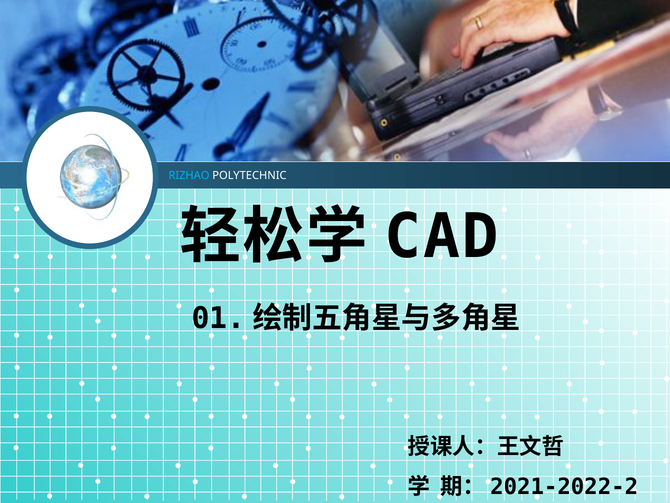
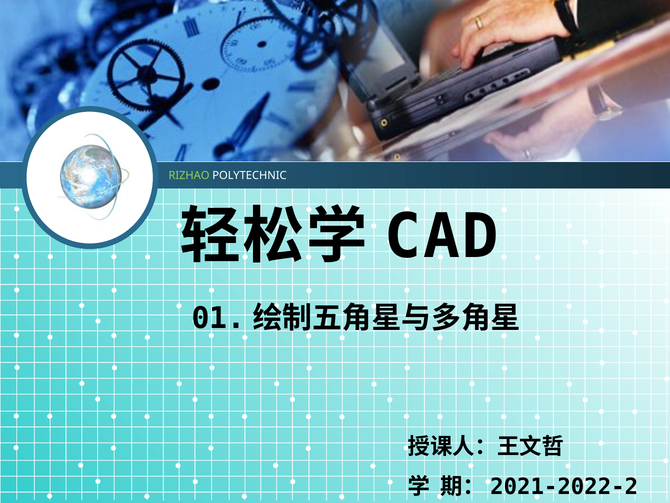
RIZHAO colour: light blue -> light green (189, 175)
